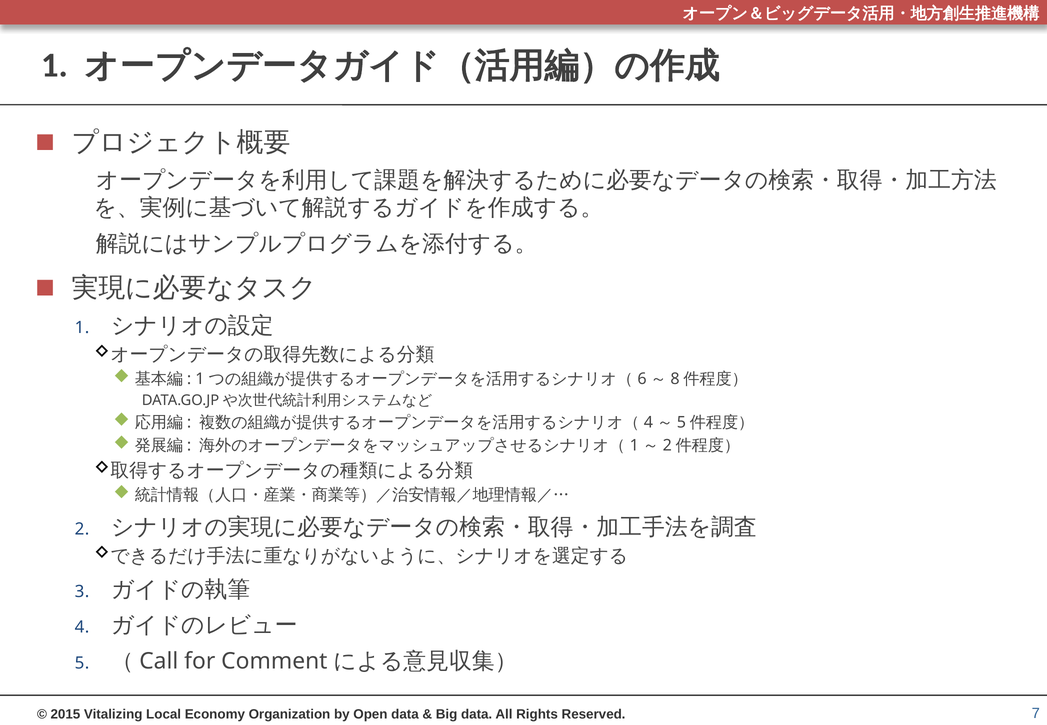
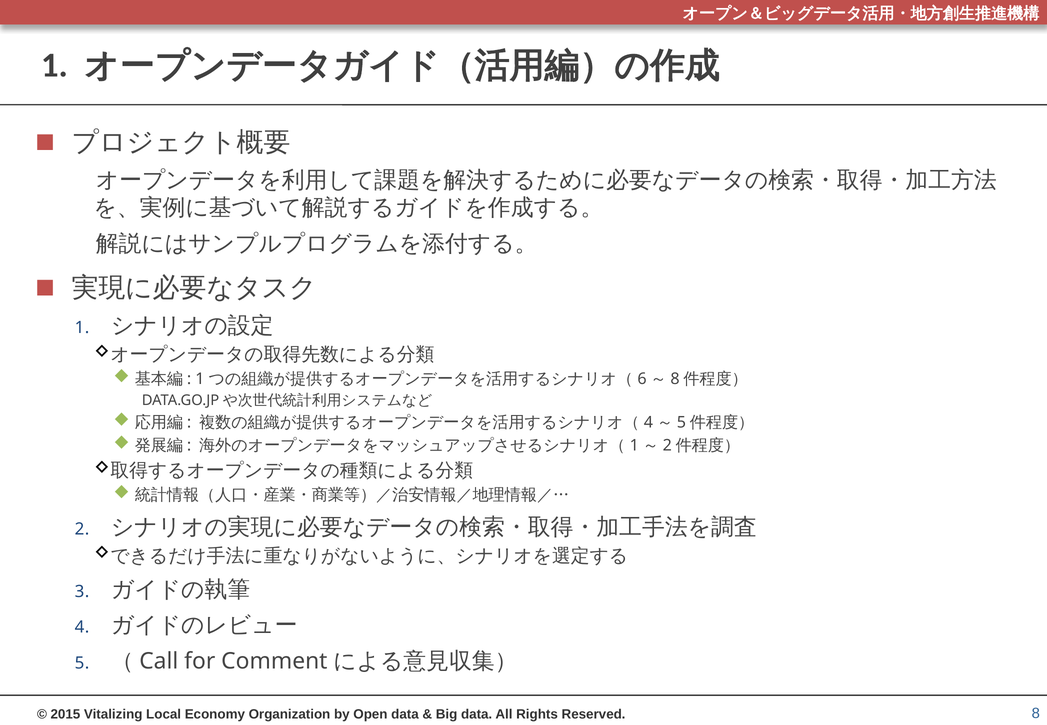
7: 7 -> 8 (1036, 713)
